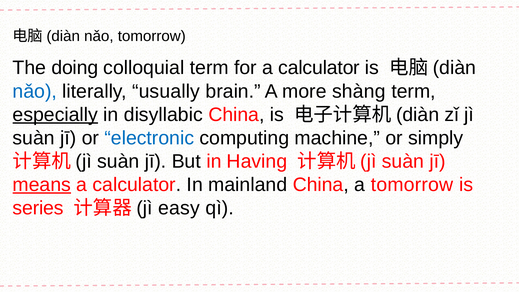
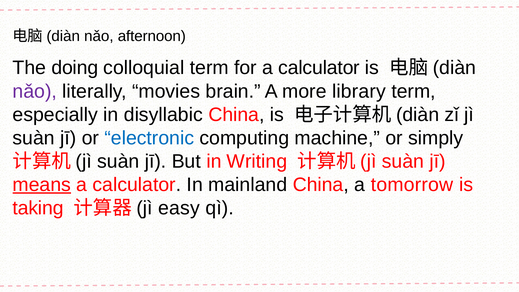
nǎo tomorrow: tomorrow -> afternoon (152, 36)
nǎo colour: blue -> purple (35, 91)
usually: usually -> movies (166, 91)
shàng: shàng -> library (359, 91)
especially underline: present -> none (55, 115)
Having: Having -> Writing (257, 161)
series: series -> taking (38, 208)
